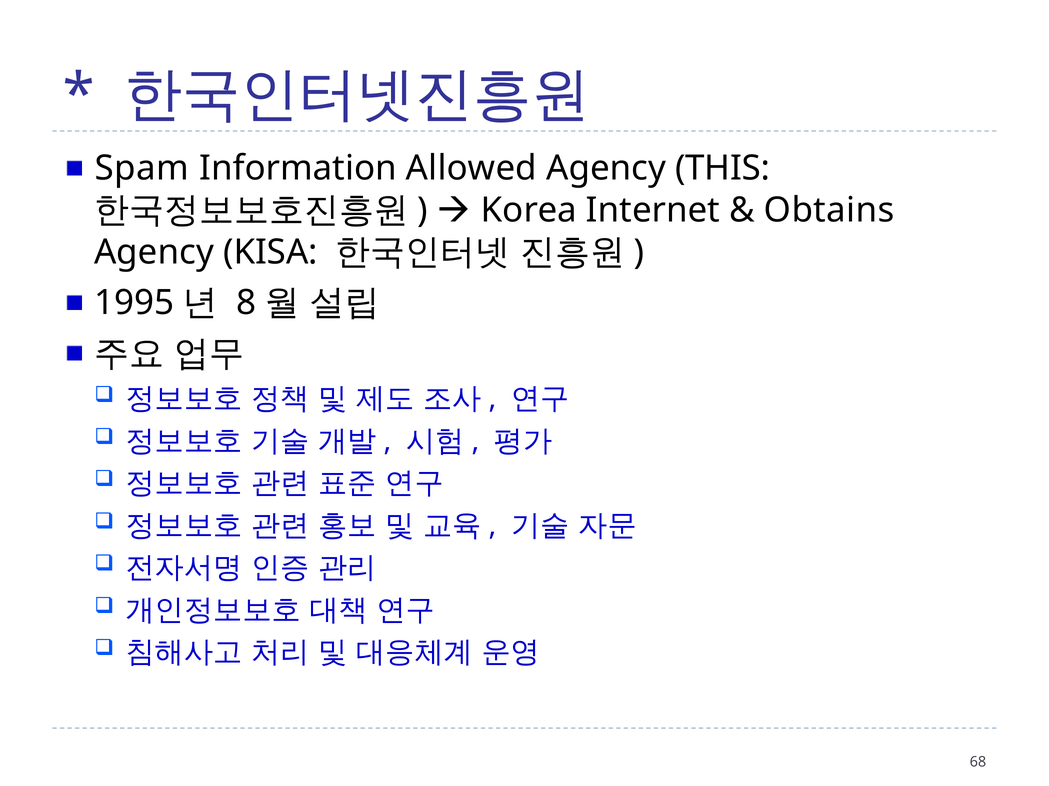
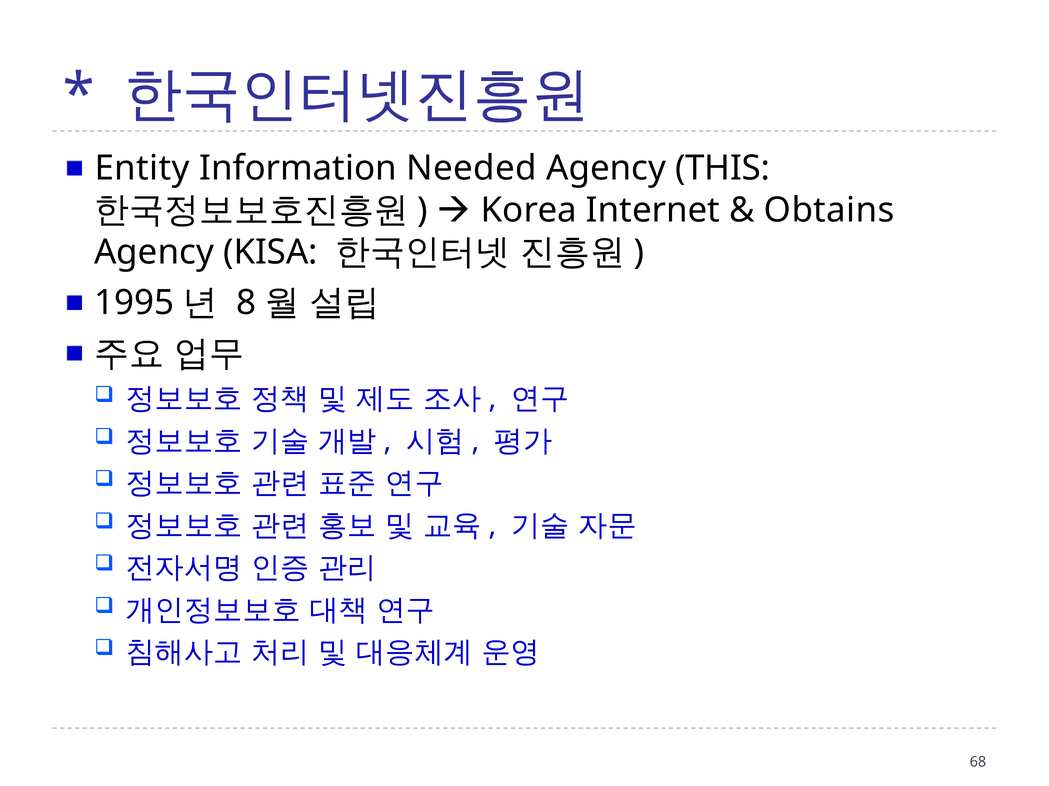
Spam: Spam -> Entity (142, 169)
Allowed: Allowed -> Needed (471, 169)
